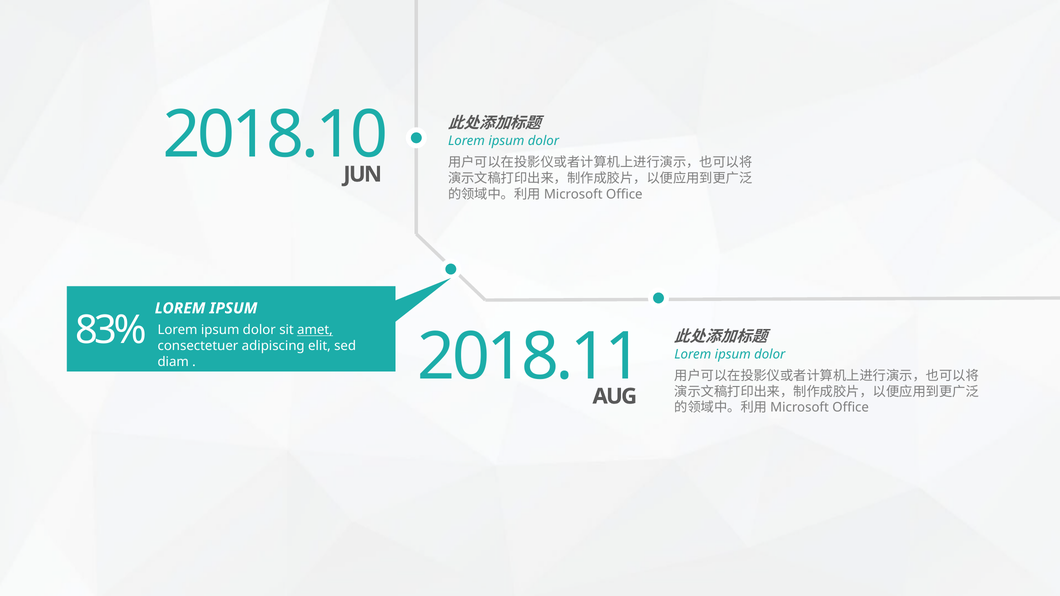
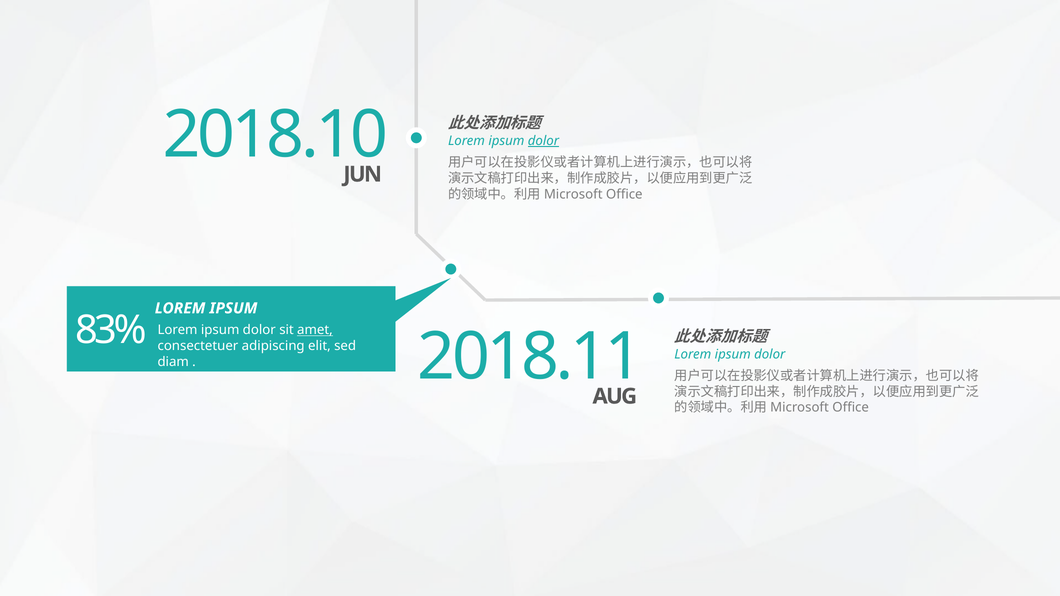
dolor underline: none -> present (543, 141)
